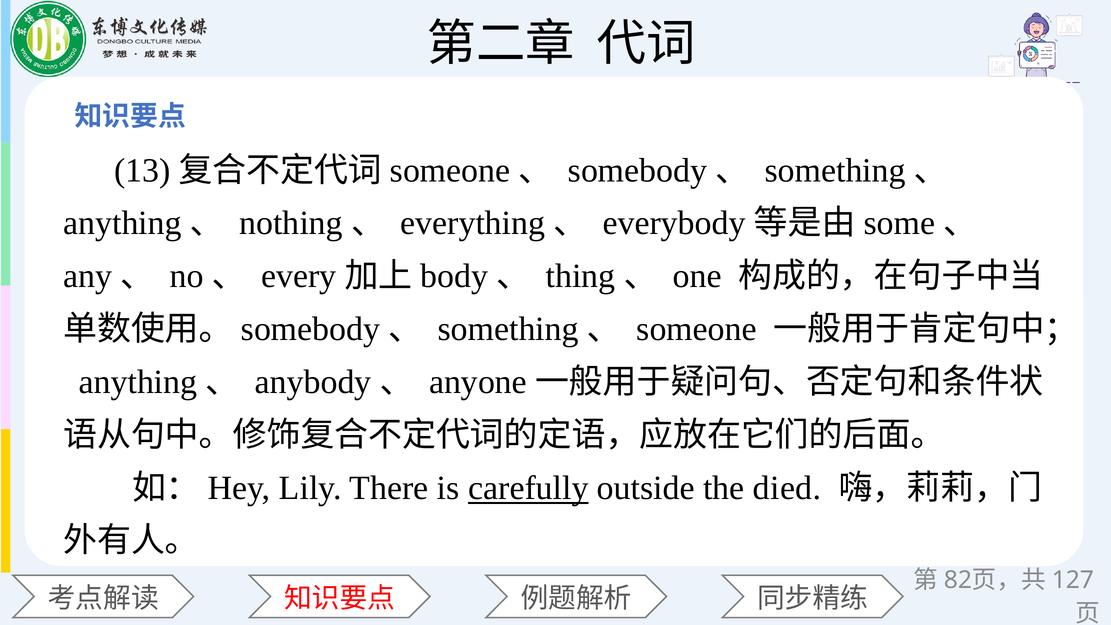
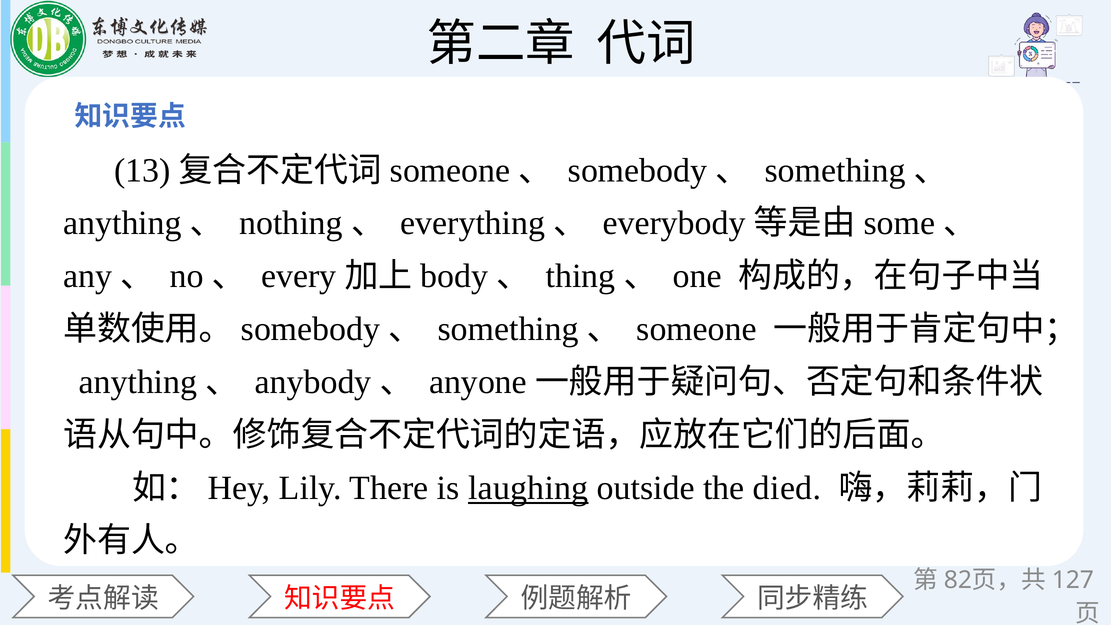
carefully: carefully -> laughing (528, 488)
